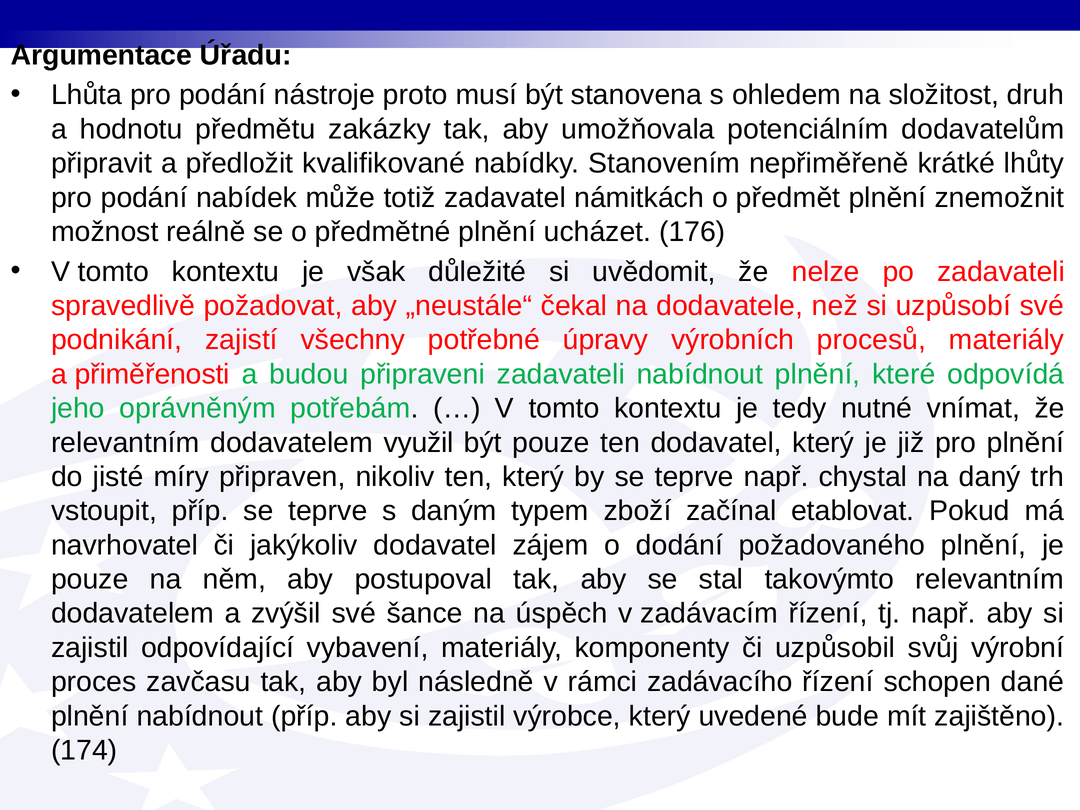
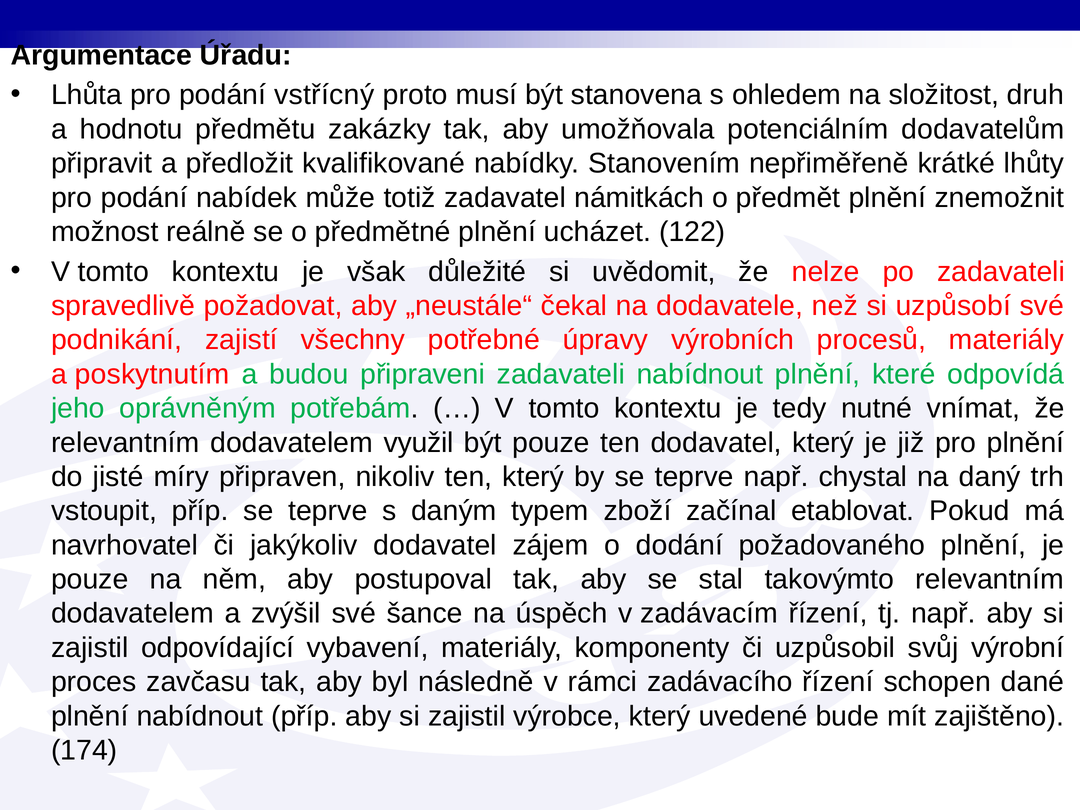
nástroje: nástroje -> vstřícný (324, 95)
176: 176 -> 122 (692, 232)
přiměřenosti: přiměřenosti -> poskytnutím (152, 374)
